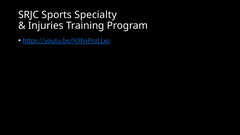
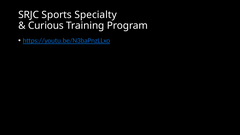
Injuries: Injuries -> Curious (46, 26)
